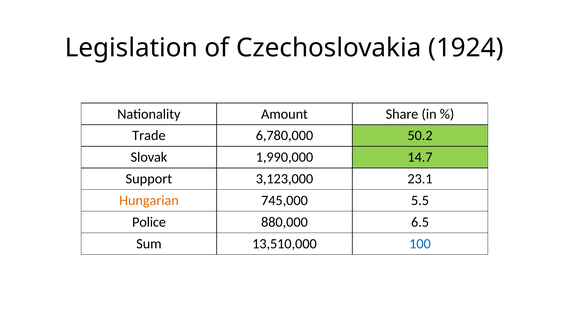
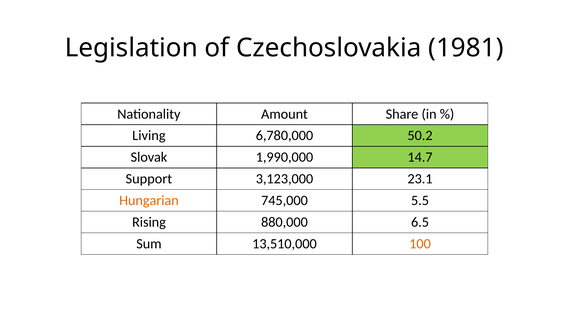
1924: 1924 -> 1981 (466, 48)
Trade: Trade -> Living (149, 136)
Police: Police -> Rising (149, 222)
100 colour: blue -> orange (420, 244)
